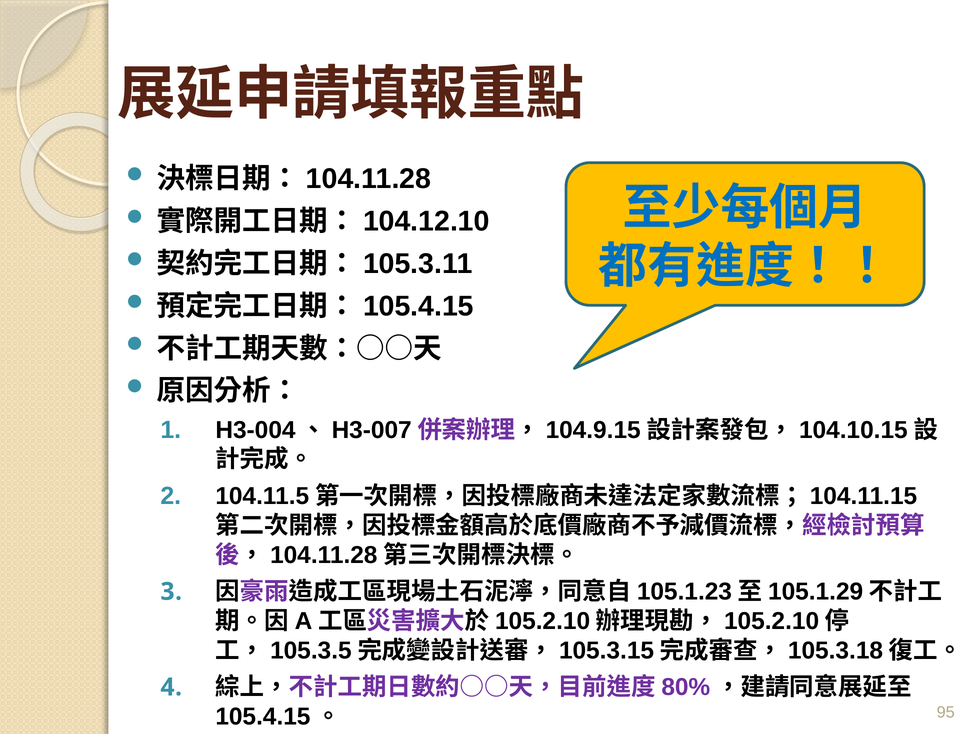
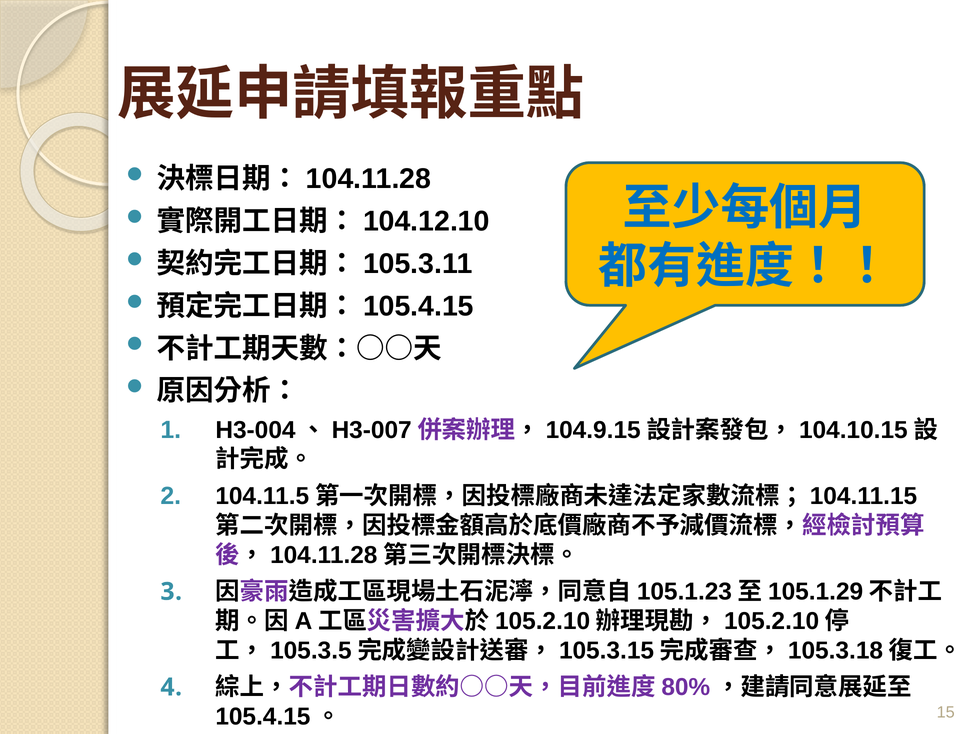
95: 95 -> 15 (946, 712)
